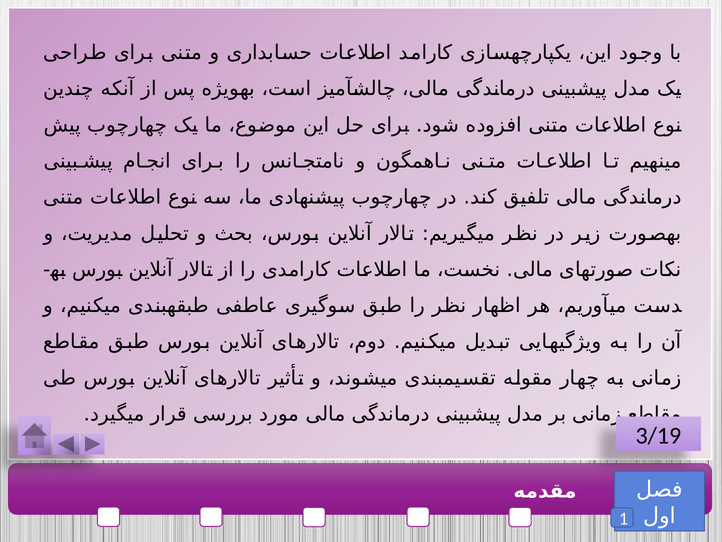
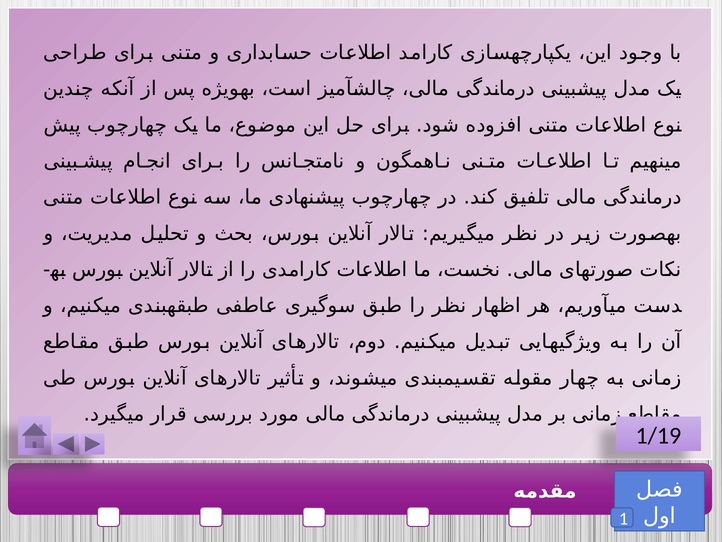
3/19: 3/19 -> 1/19 (658, 435)
